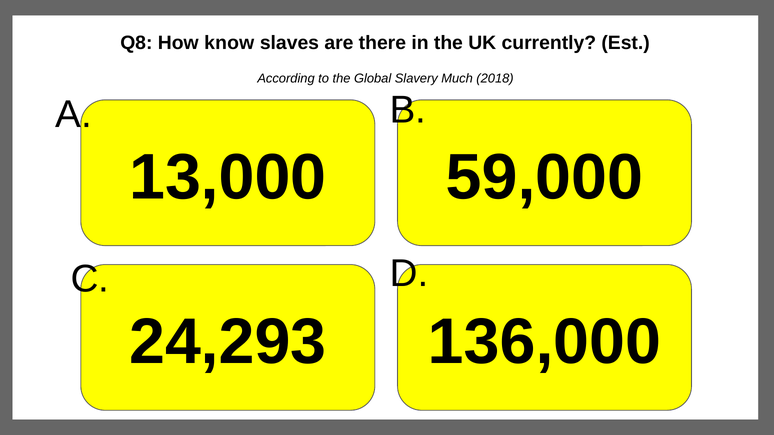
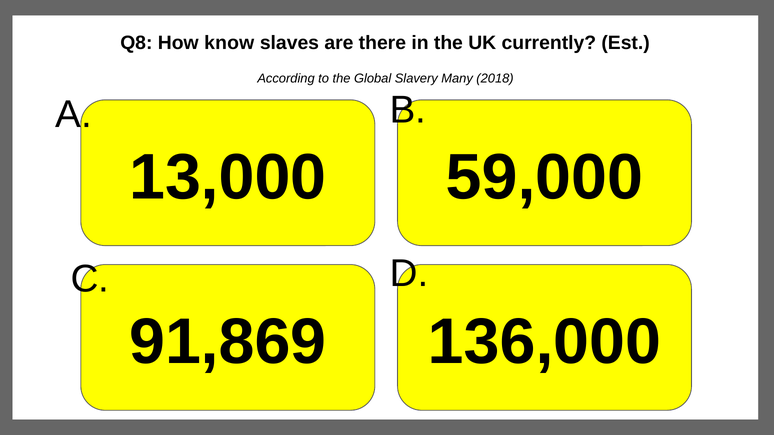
Much: Much -> Many (457, 79)
24,293: 24,293 -> 91,869 (228, 342)
